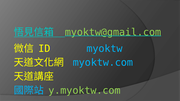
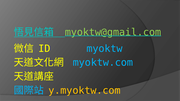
y.myoktw.com colour: light green -> yellow (84, 91)
